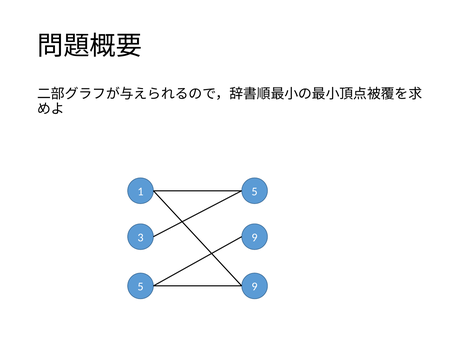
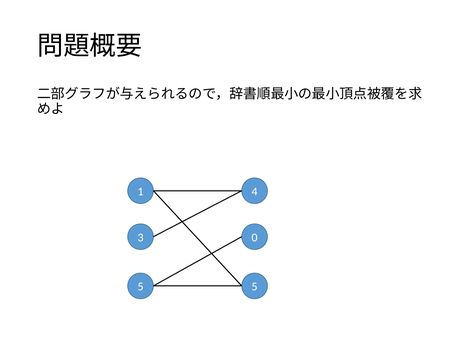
1 5: 5 -> 4 (255, 192)
3 9: 9 -> 0 (255, 238)
5 9: 9 -> 5 (255, 287)
